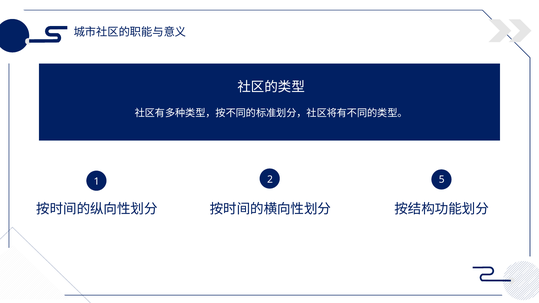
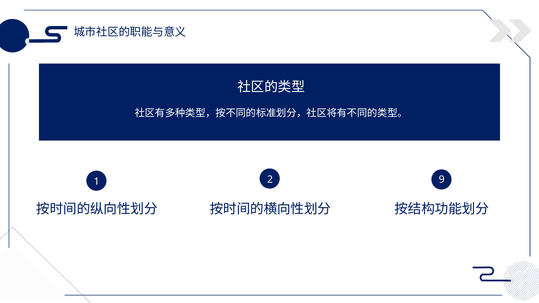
5: 5 -> 9 (442, 180)
